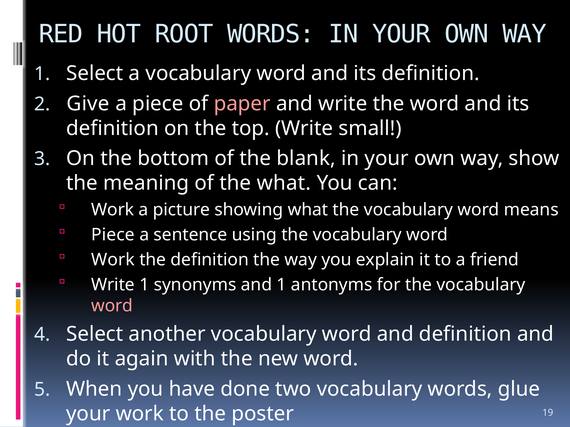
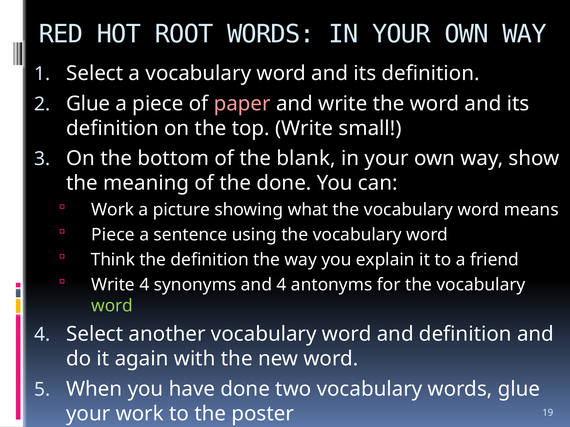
2 Give: Give -> Glue (88, 104)
the what: what -> done (284, 183)
Work: Work -> Think (113, 260)
Write 1: 1 -> 4 (144, 285)
and 1: 1 -> 4 (282, 285)
word colour: pink -> light green (112, 306)
